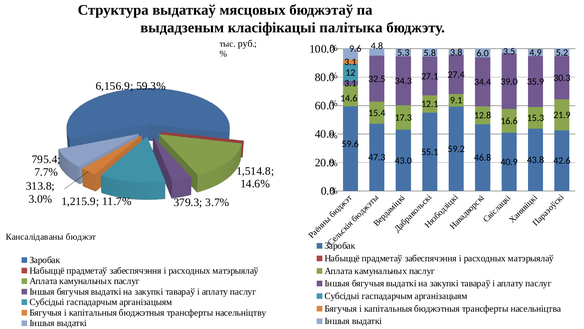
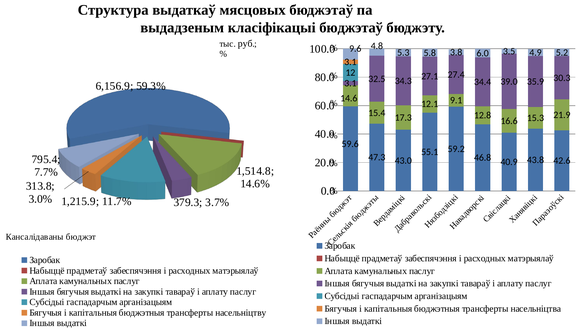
класіфікацыі палітыка: палітыка -> бюджэтаў (351, 28)
